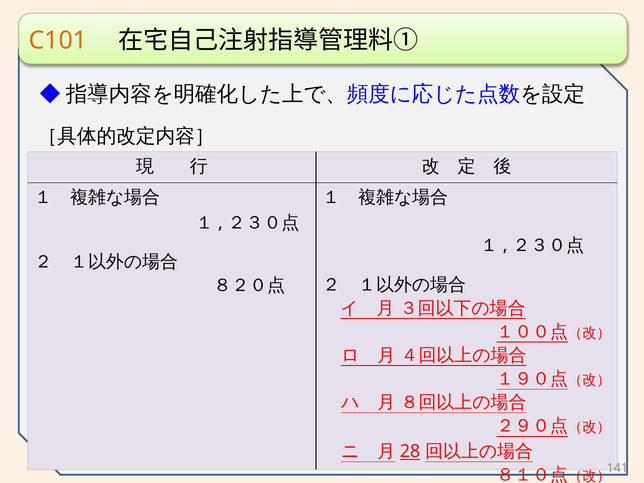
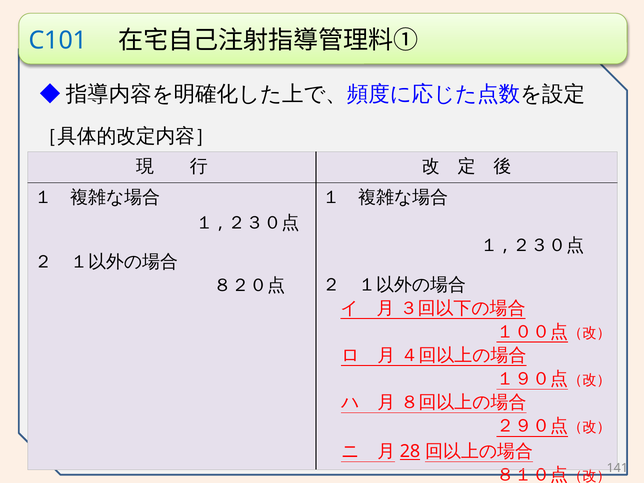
C101 colour: orange -> blue (58, 40)
